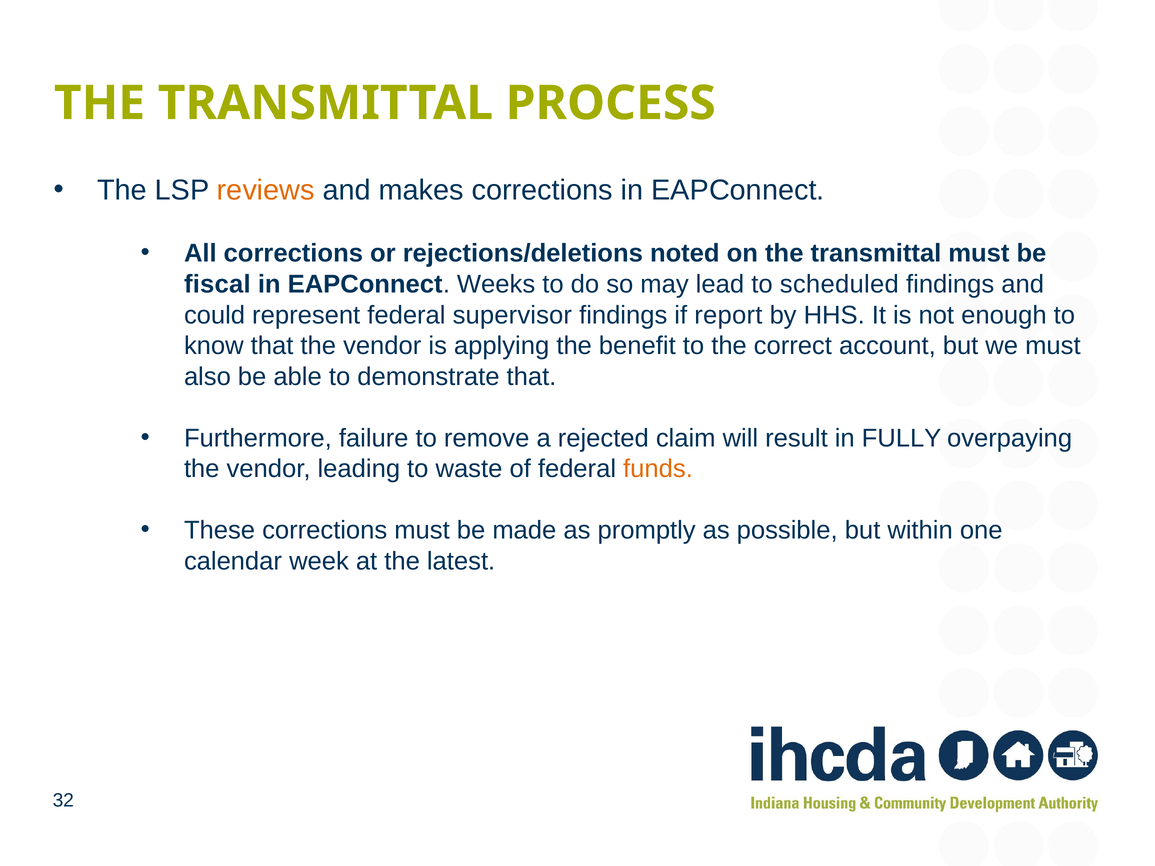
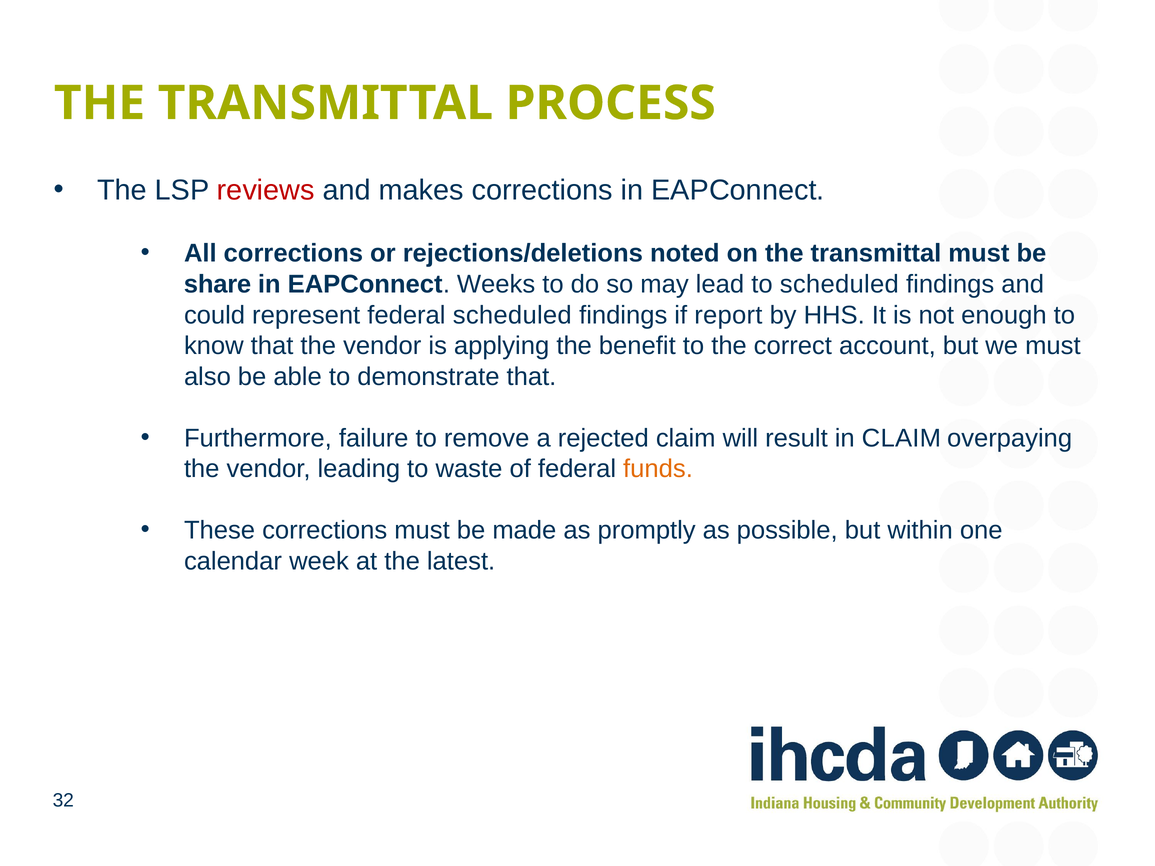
reviews colour: orange -> red (266, 190)
fiscal: fiscal -> share (218, 284)
federal supervisor: supervisor -> scheduled (512, 315)
in FULLY: FULLY -> CLAIM (901, 438)
